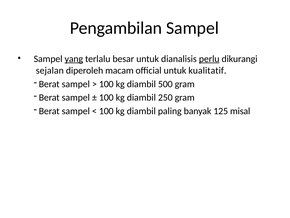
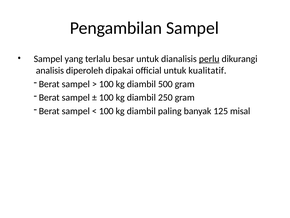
yang underline: present -> none (74, 59)
sejalan: sejalan -> analisis (50, 70)
macam: macam -> dipakai (119, 70)
